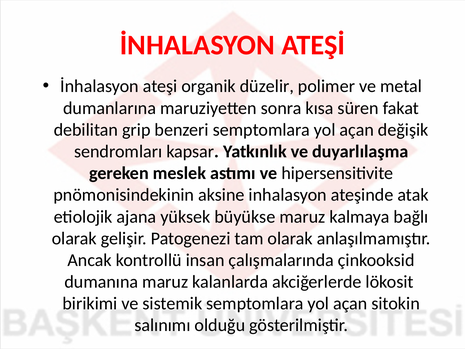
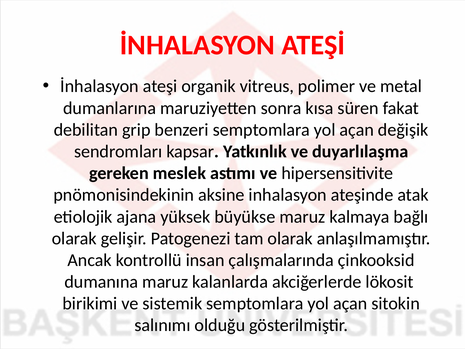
düzelir: düzelir -> vitreus (267, 86)
